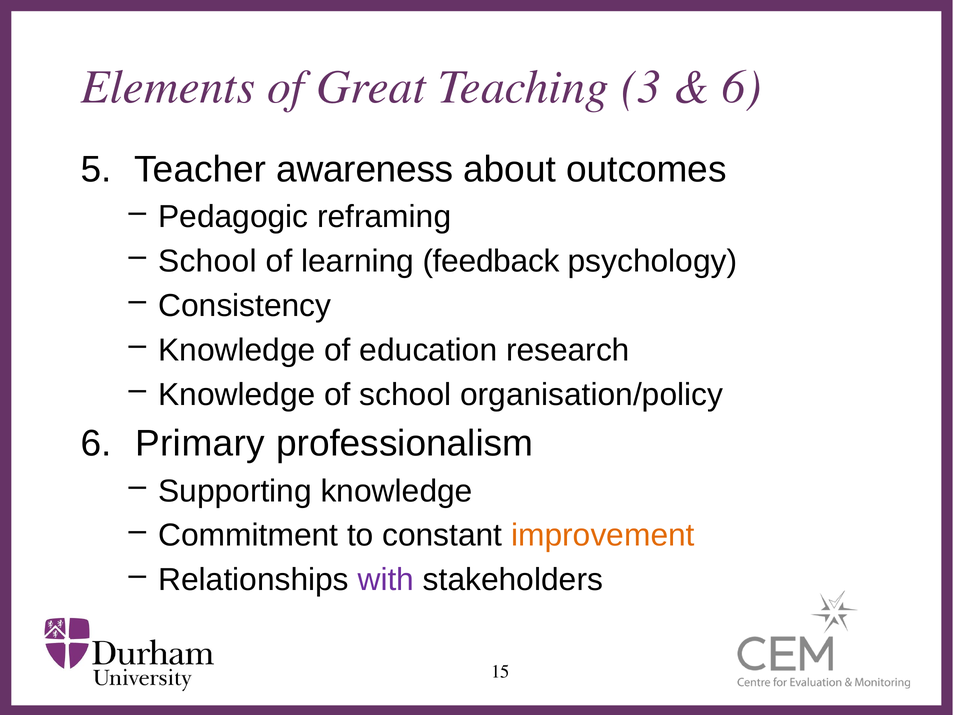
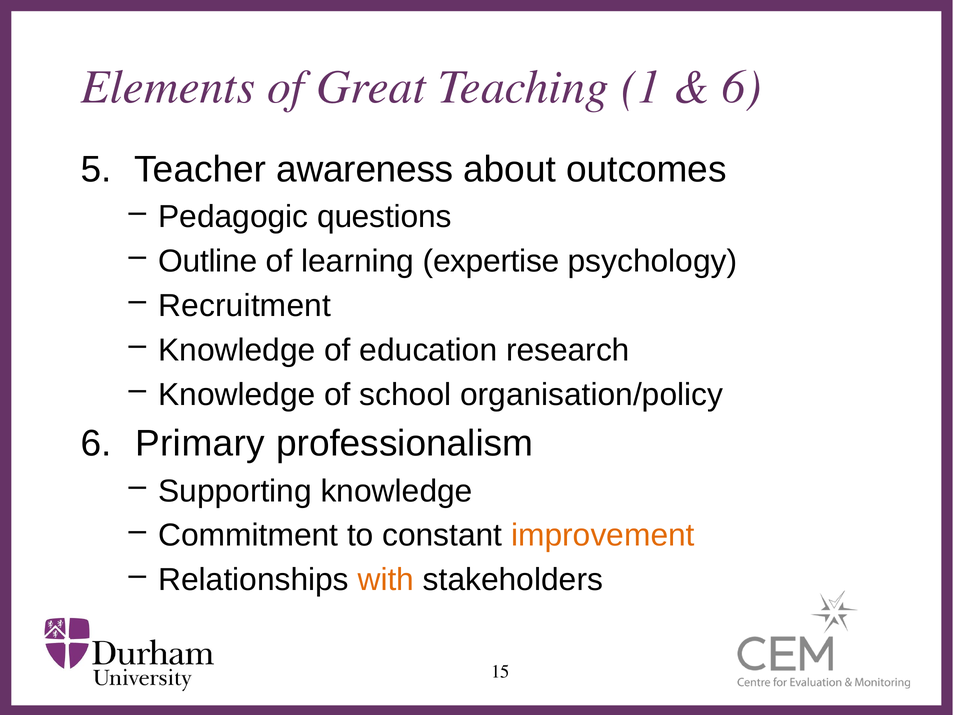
3: 3 -> 1 (641, 87)
reframing: reframing -> questions (384, 217)
School: School -> Outline (208, 261)
feedback: feedback -> expertise (491, 261)
Consistency: Consistency -> Recruitment (245, 306)
with colour: purple -> orange (386, 580)
